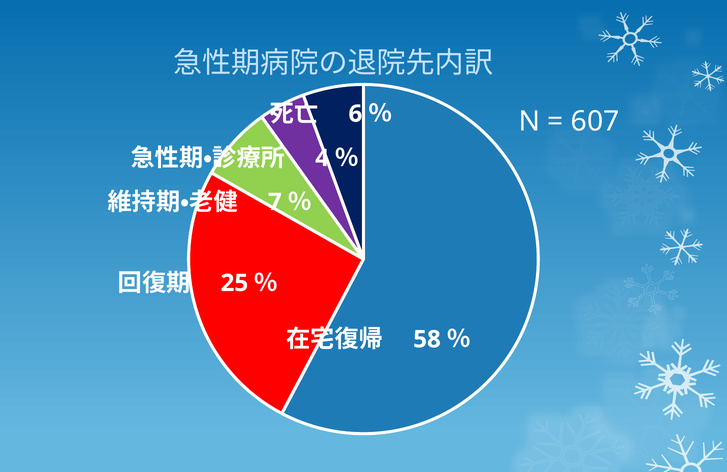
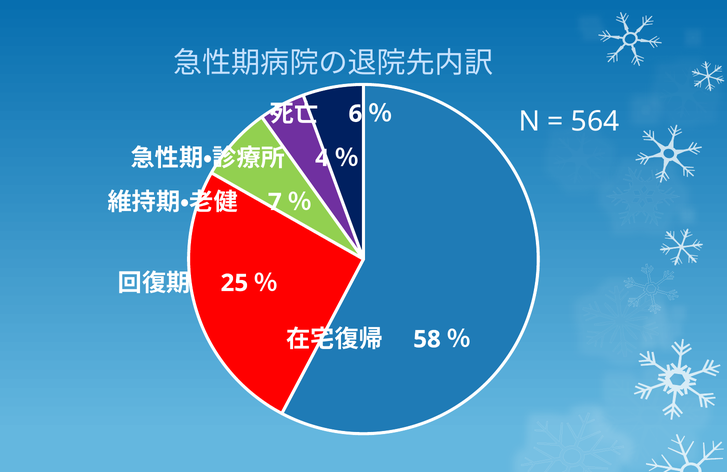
607: 607 -> 564 (595, 122)
